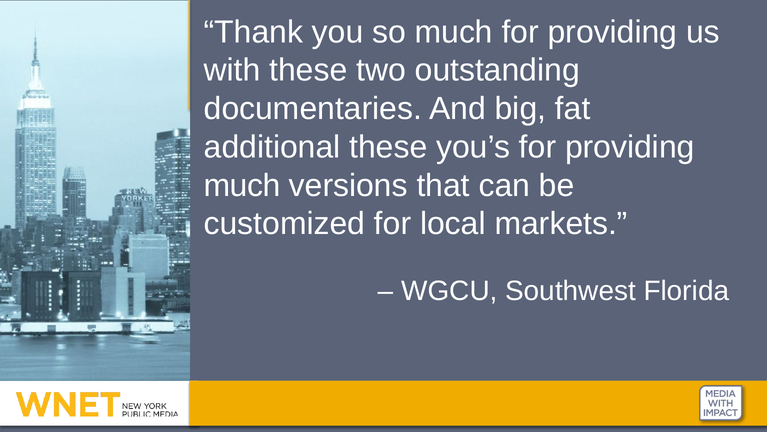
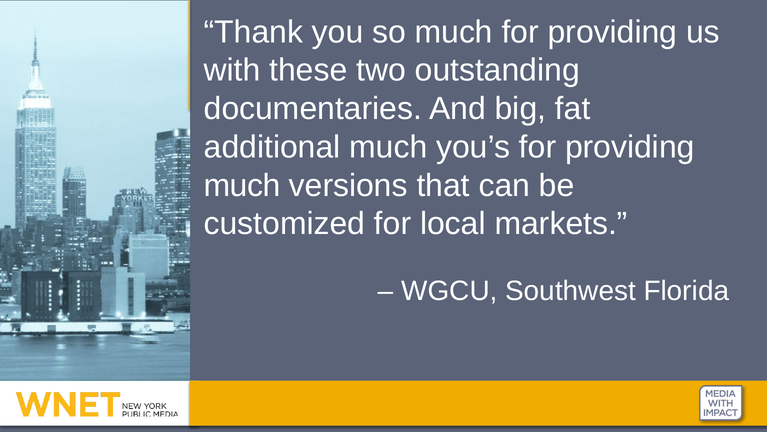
additional these: these -> much (388, 147)
